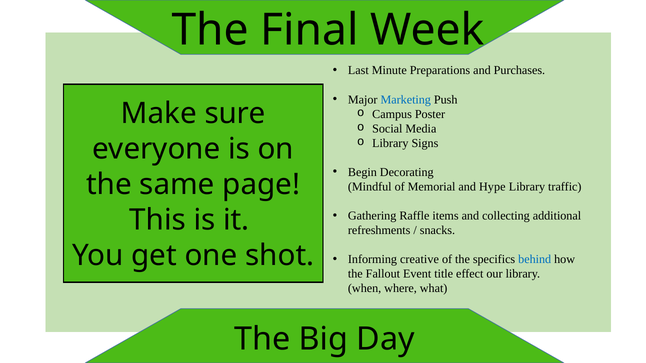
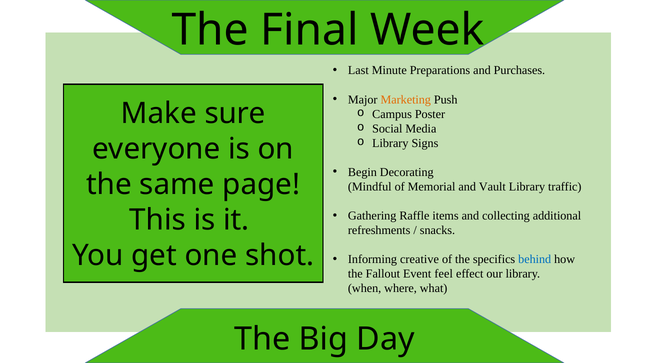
Marketing colour: blue -> orange (406, 100)
Hype: Hype -> Vault (492, 187)
title: title -> feel (444, 274)
